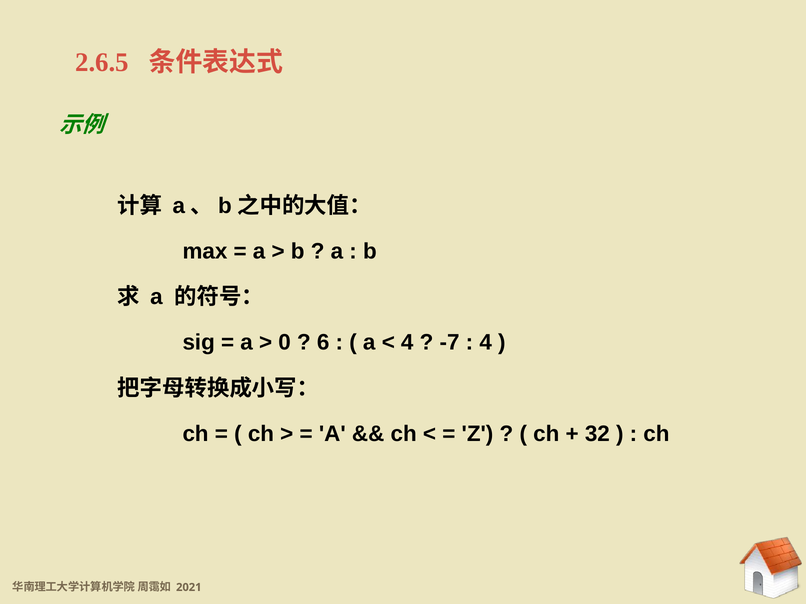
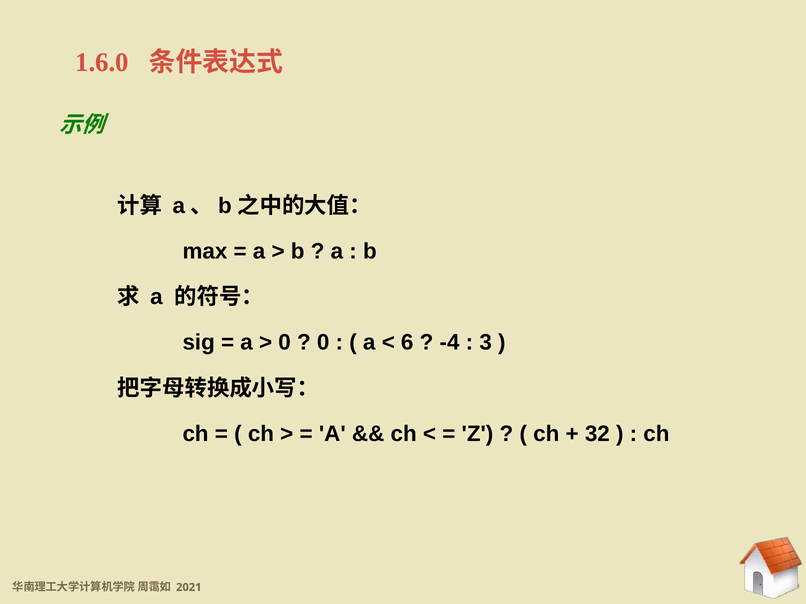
2.6.5: 2.6.5 -> 1.6.0 (102, 62)
6: 6 -> 0 (323, 343)
4: 4 -> 6 (407, 343)
-7: -7 -> -4 (450, 343)
4: 4 -> 3 (486, 343)
